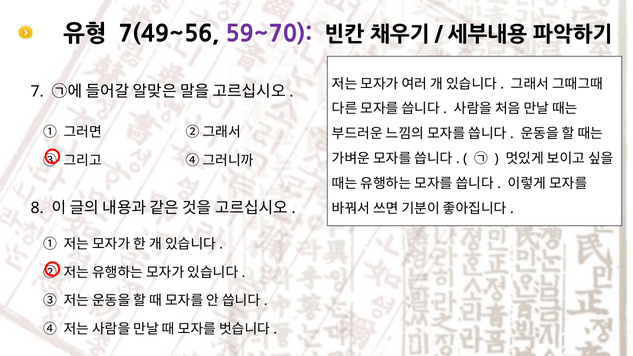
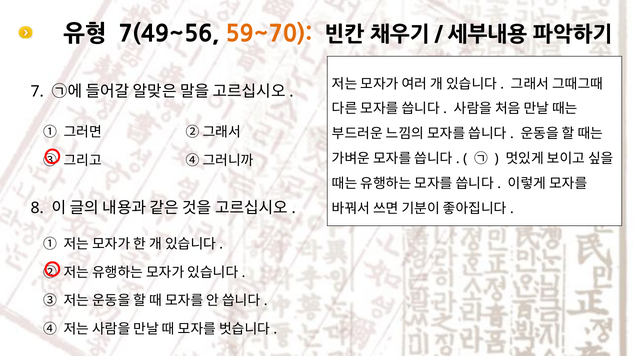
59~70 colour: purple -> orange (269, 34)
